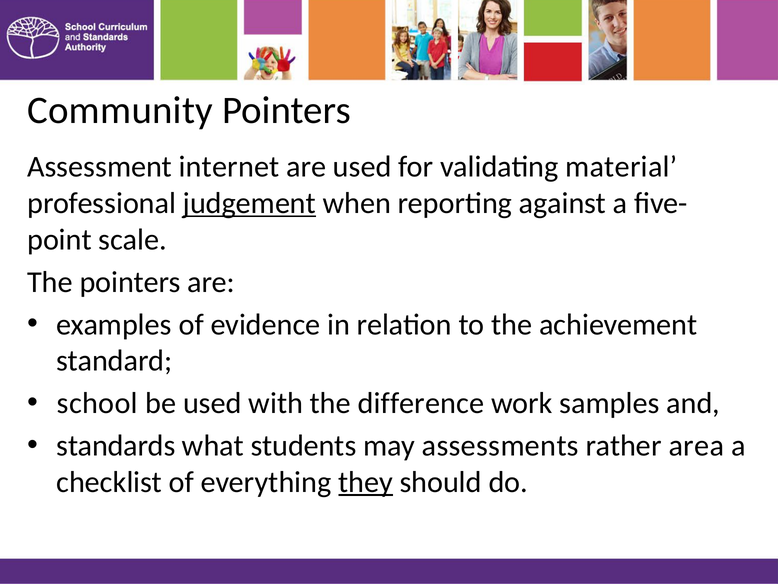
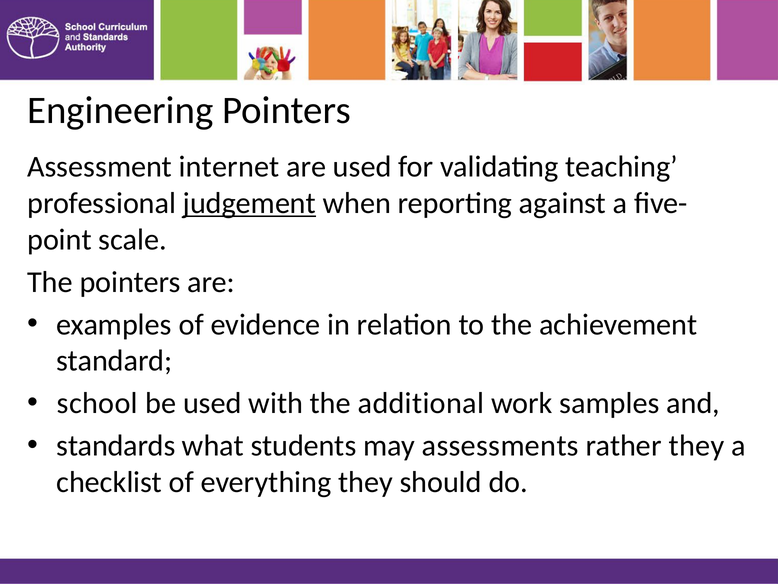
Community: Community -> Engineering (120, 110)
material: material -> teaching (622, 167)
difference: difference -> additional (421, 403)
rather area: area -> they (696, 445)
they underline: present -> none (366, 482)
